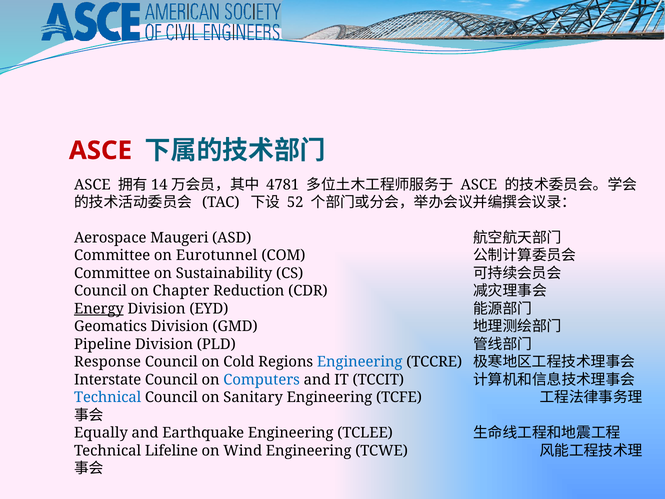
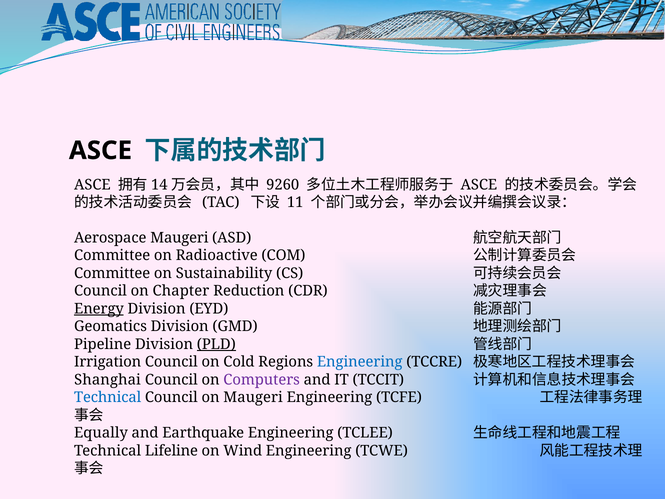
ASCE colour: red -> black (100, 150)
4781: 4781 -> 9260 (283, 185)
52: 52 -> 11 (295, 202)
Eurotunnel: Eurotunnel -> Radioactive (217, 255)
PLD underline: none -> present (216, 344)
Response: Response -> Irrigation (108, 362)
Interstate: Interstate -> Shanghai (108, 380)
Computers colour: blue -> purple (262, 380)
on Sanitary: Sanitary -> Maugeri (253, 397)
